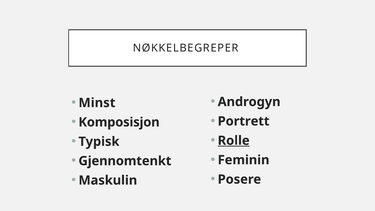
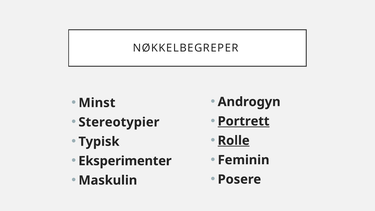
Portrett underline: none -> present (244, 121)
Komposisjon: Komposisjon -> Stereotypier (119, 122)
Gjennomtenkt: Gjennomtenkt -> Eksperimenter (125, 161)
